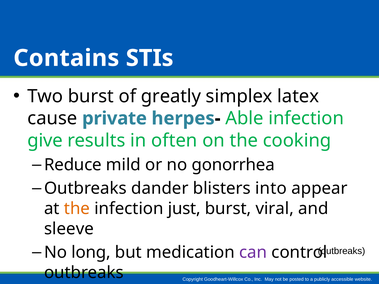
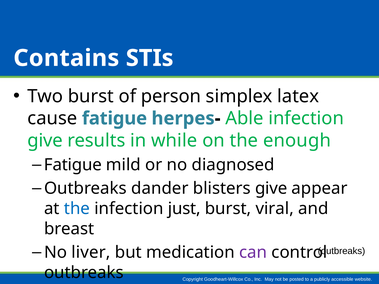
greatly: greatly -> person (171, 96)
cause private: private -> fatigue (114, 118)
often: often -> while (174, 141)
cooking: cooking -> enough (297, 141)
Reduce: Reduce -> Fatigue (73, 165)
gonorrhea: gonorrhea -> diagnosed (233, 165)
blisters into: into -> give (271, 189)
the colour: orange -> blue (77, 209)
sleeve: sleeve -> breast (69, 229)
long: long -> liver (91, 253)
